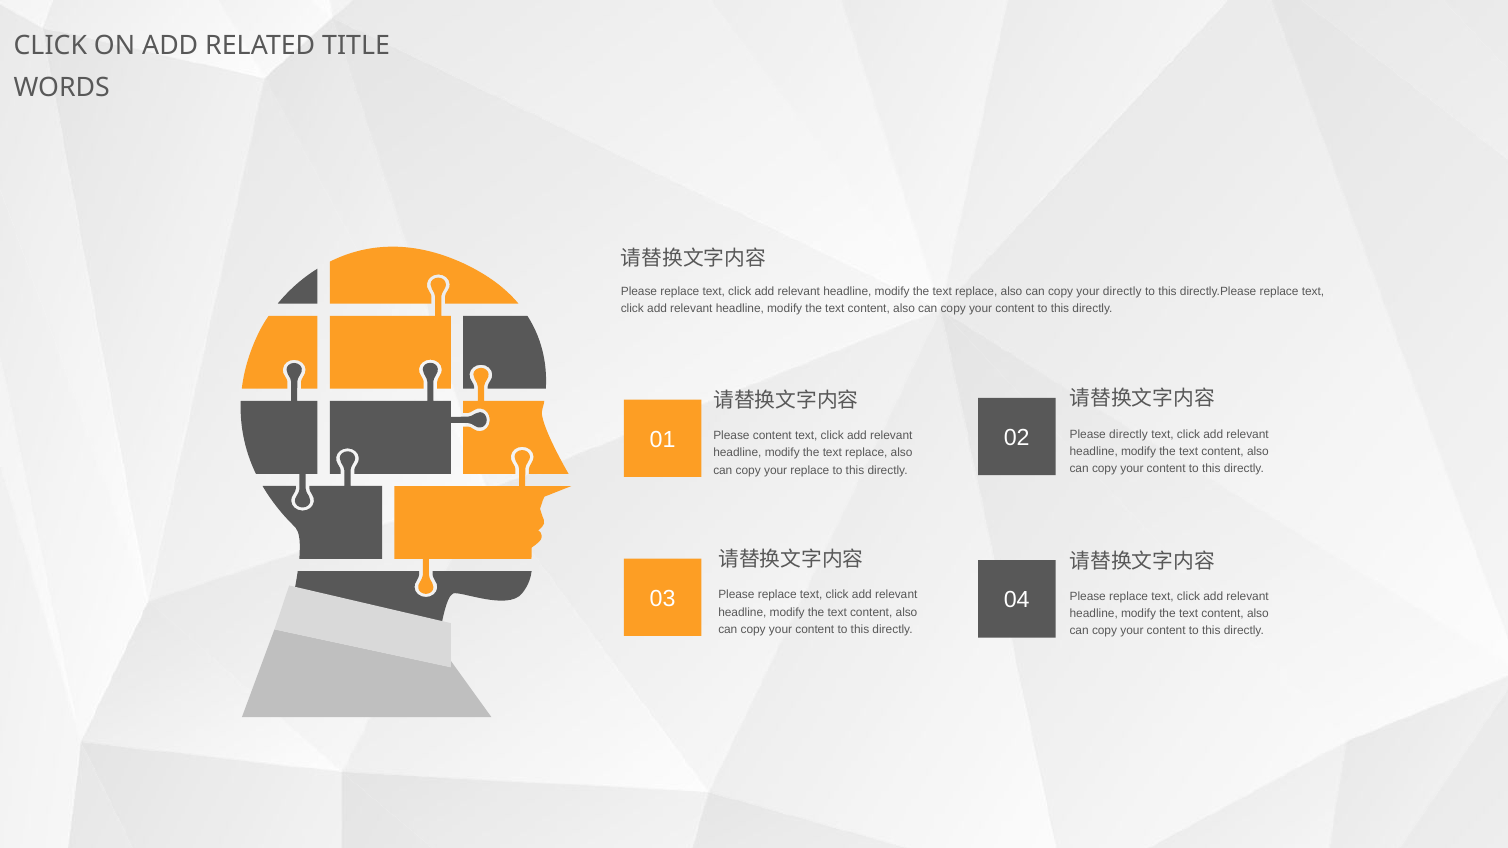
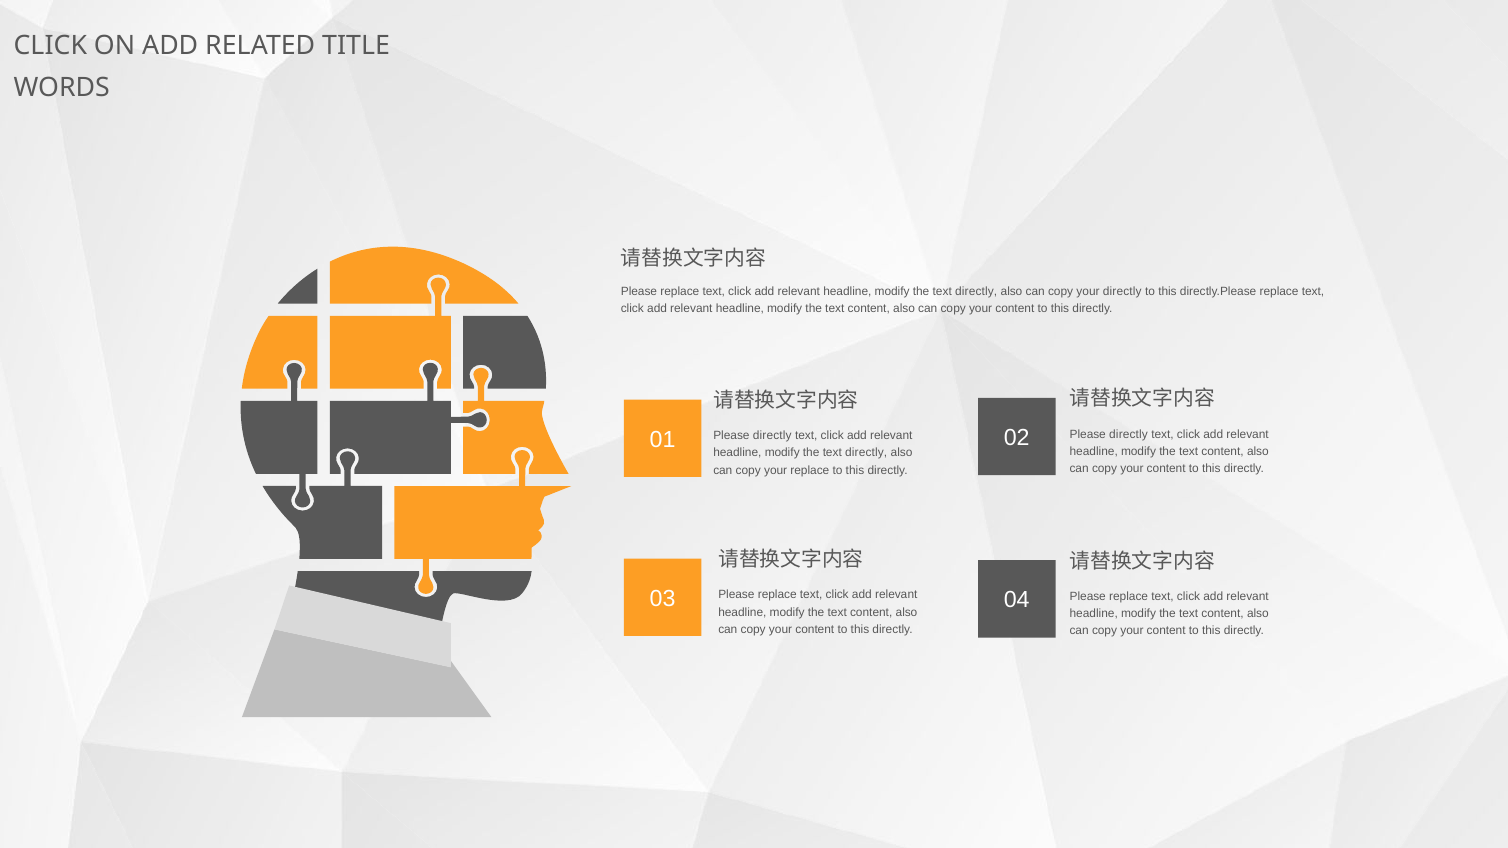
replace: replace -> directly (976, 292)
content: content -> directly (772, 436)
replace: replace -> directly (866, 453)
